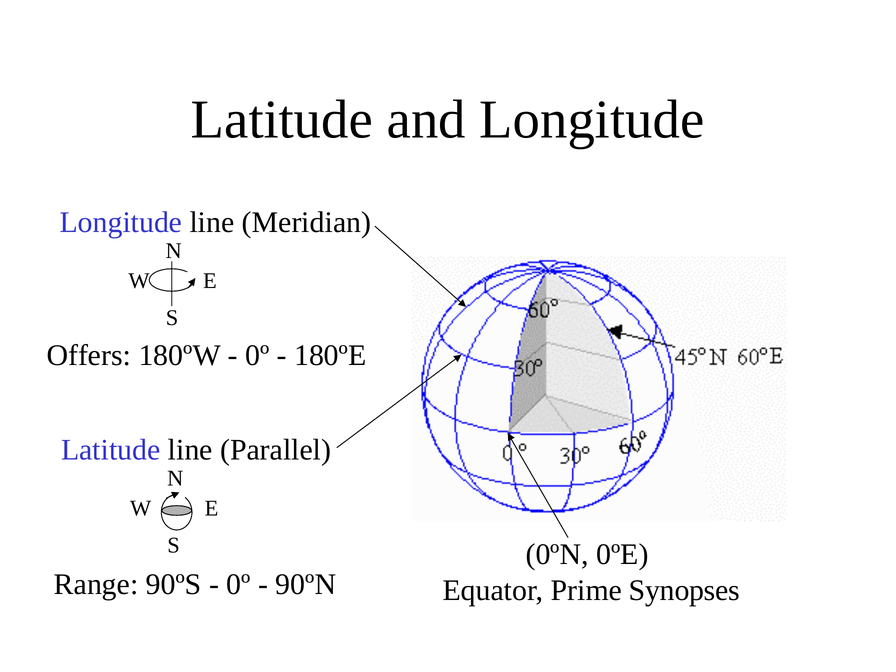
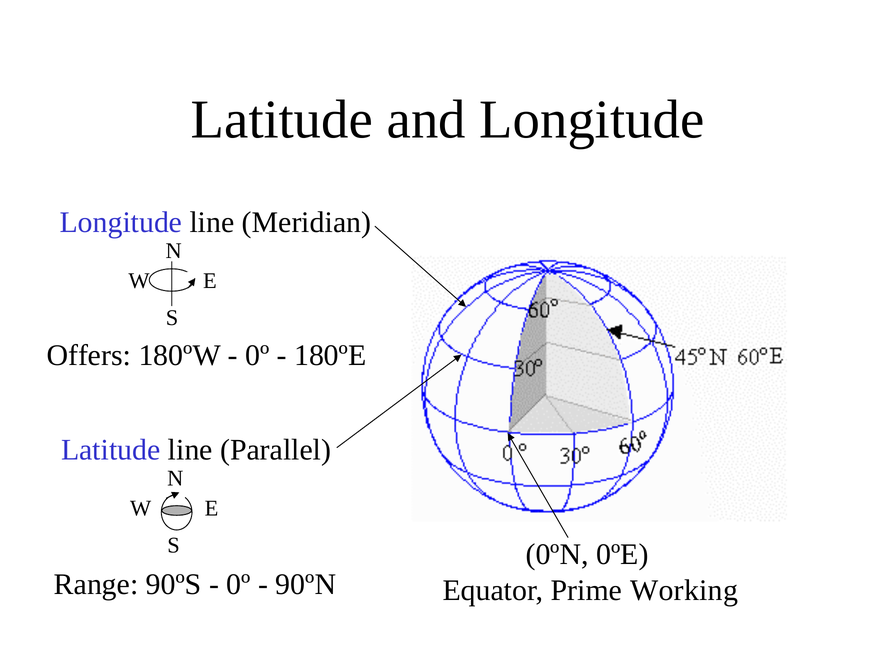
Synopses: Synopses -> Working (684, 590)
